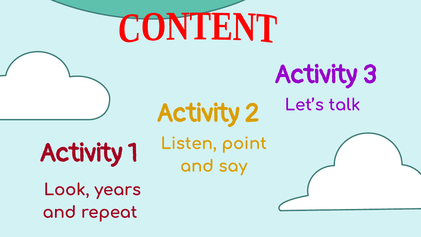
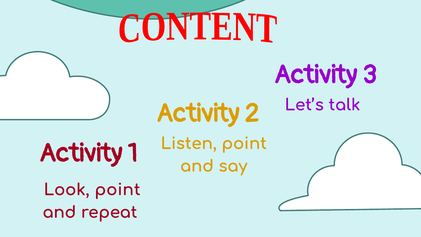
Look years: years -> point (118, 190)
